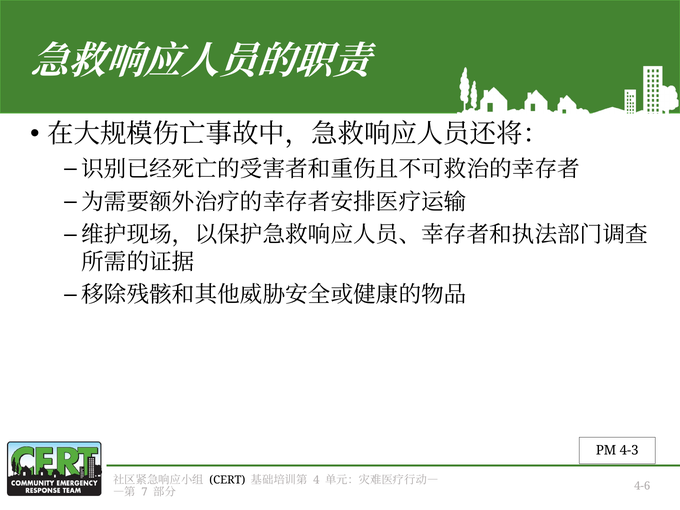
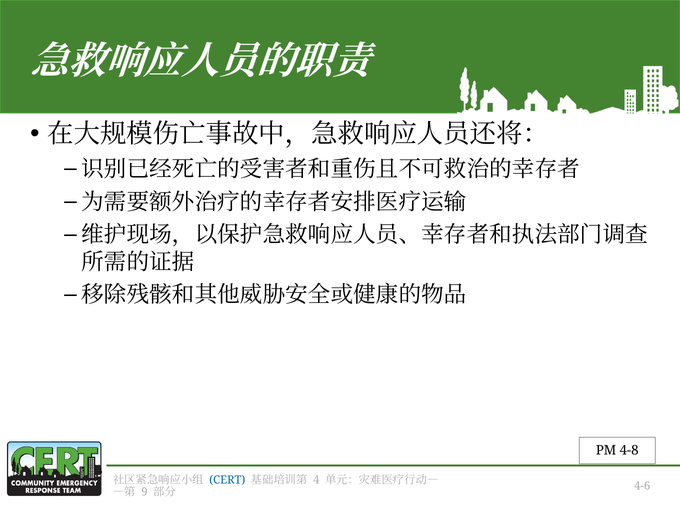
4-3: 4-3 -> 4-8 (629, 451)
CERT colour: black -> blue (227, 480)
7: 7 -> 9 (145, 492)
